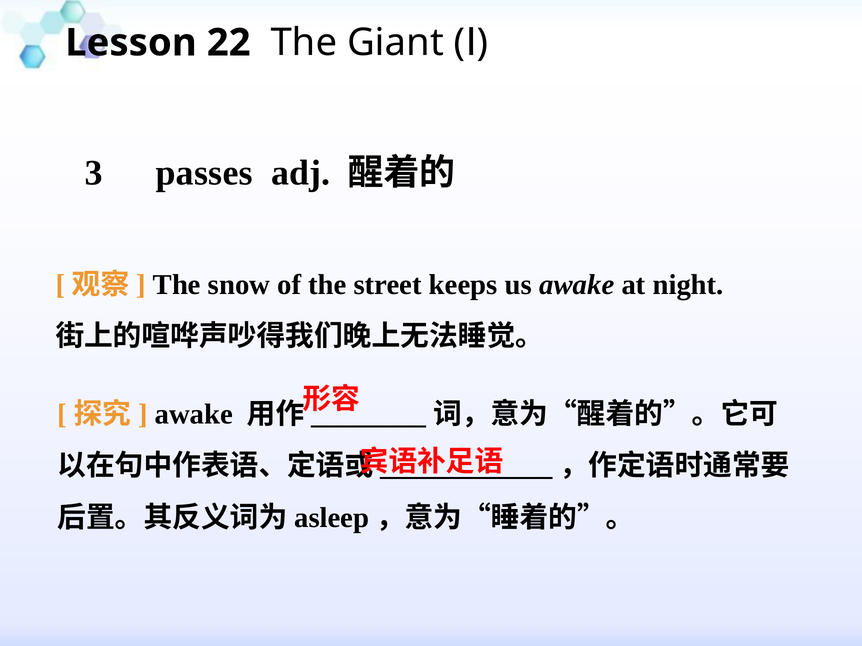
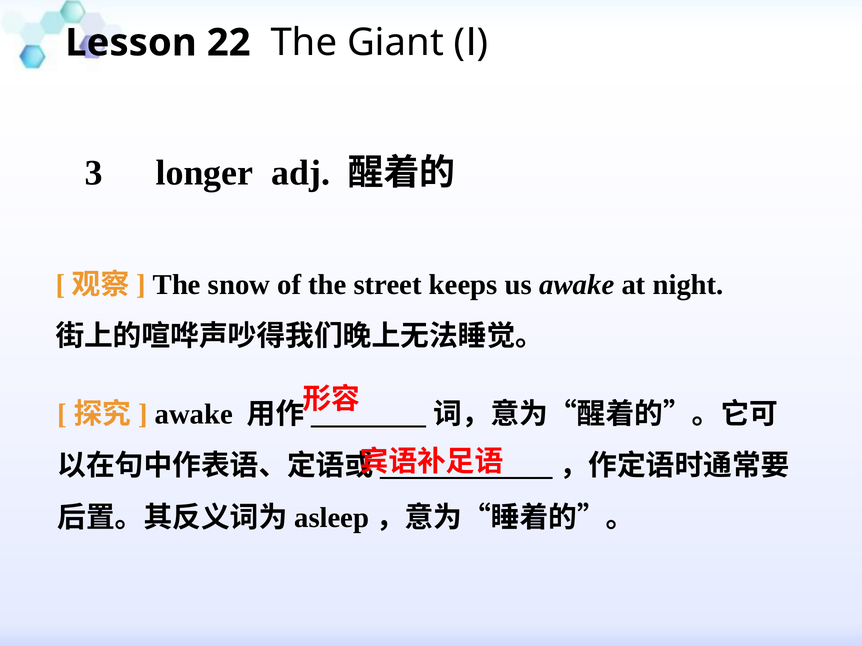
passes: passes -> longer (204, 173)
